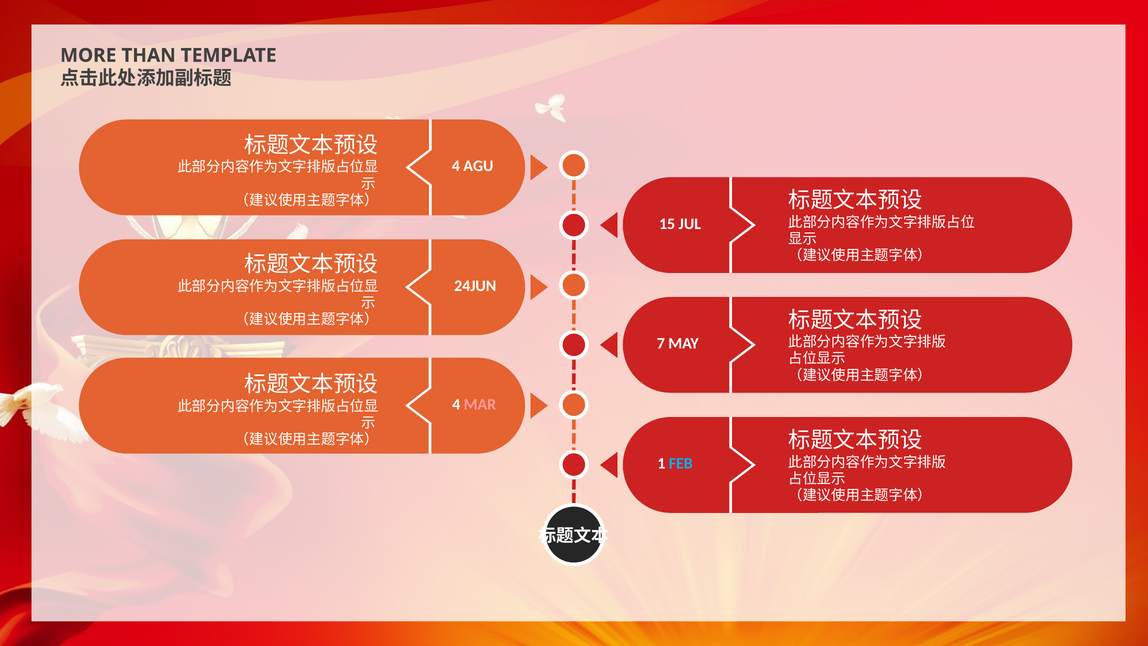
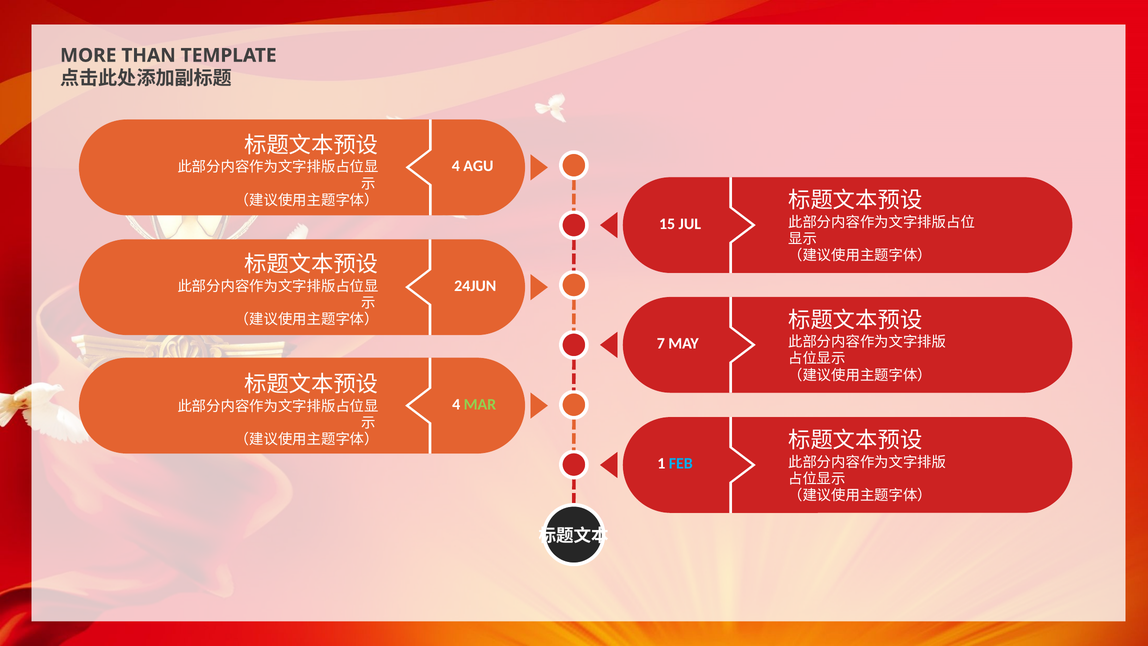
MAR colour: pink -> light green (480, 404)
